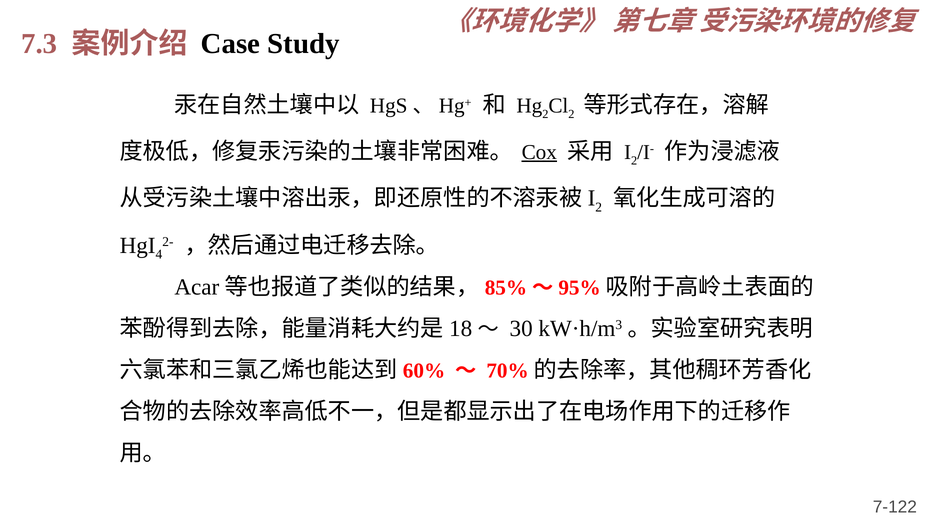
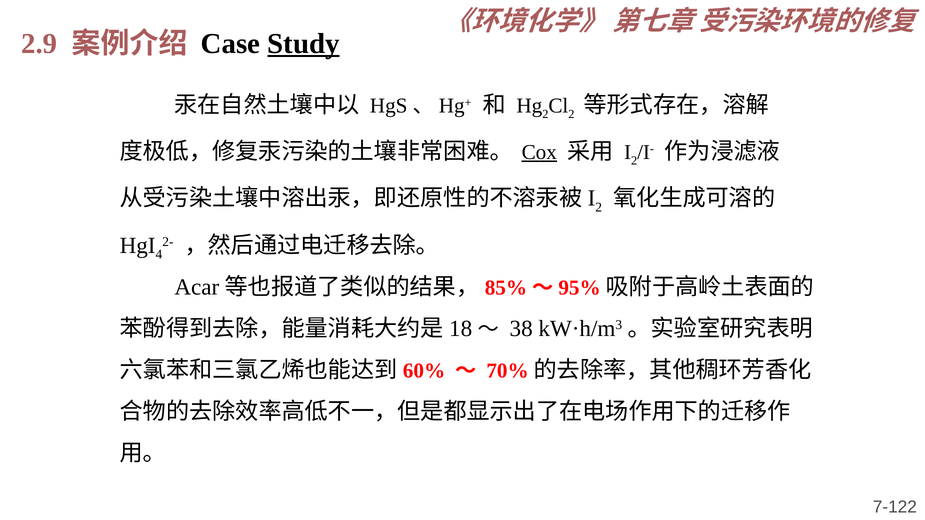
7.3: 7.3 -> 2.9 (39, 44)
Study underline: none -> present (303, 44)
30: 30 -> 38 (521, 329)
